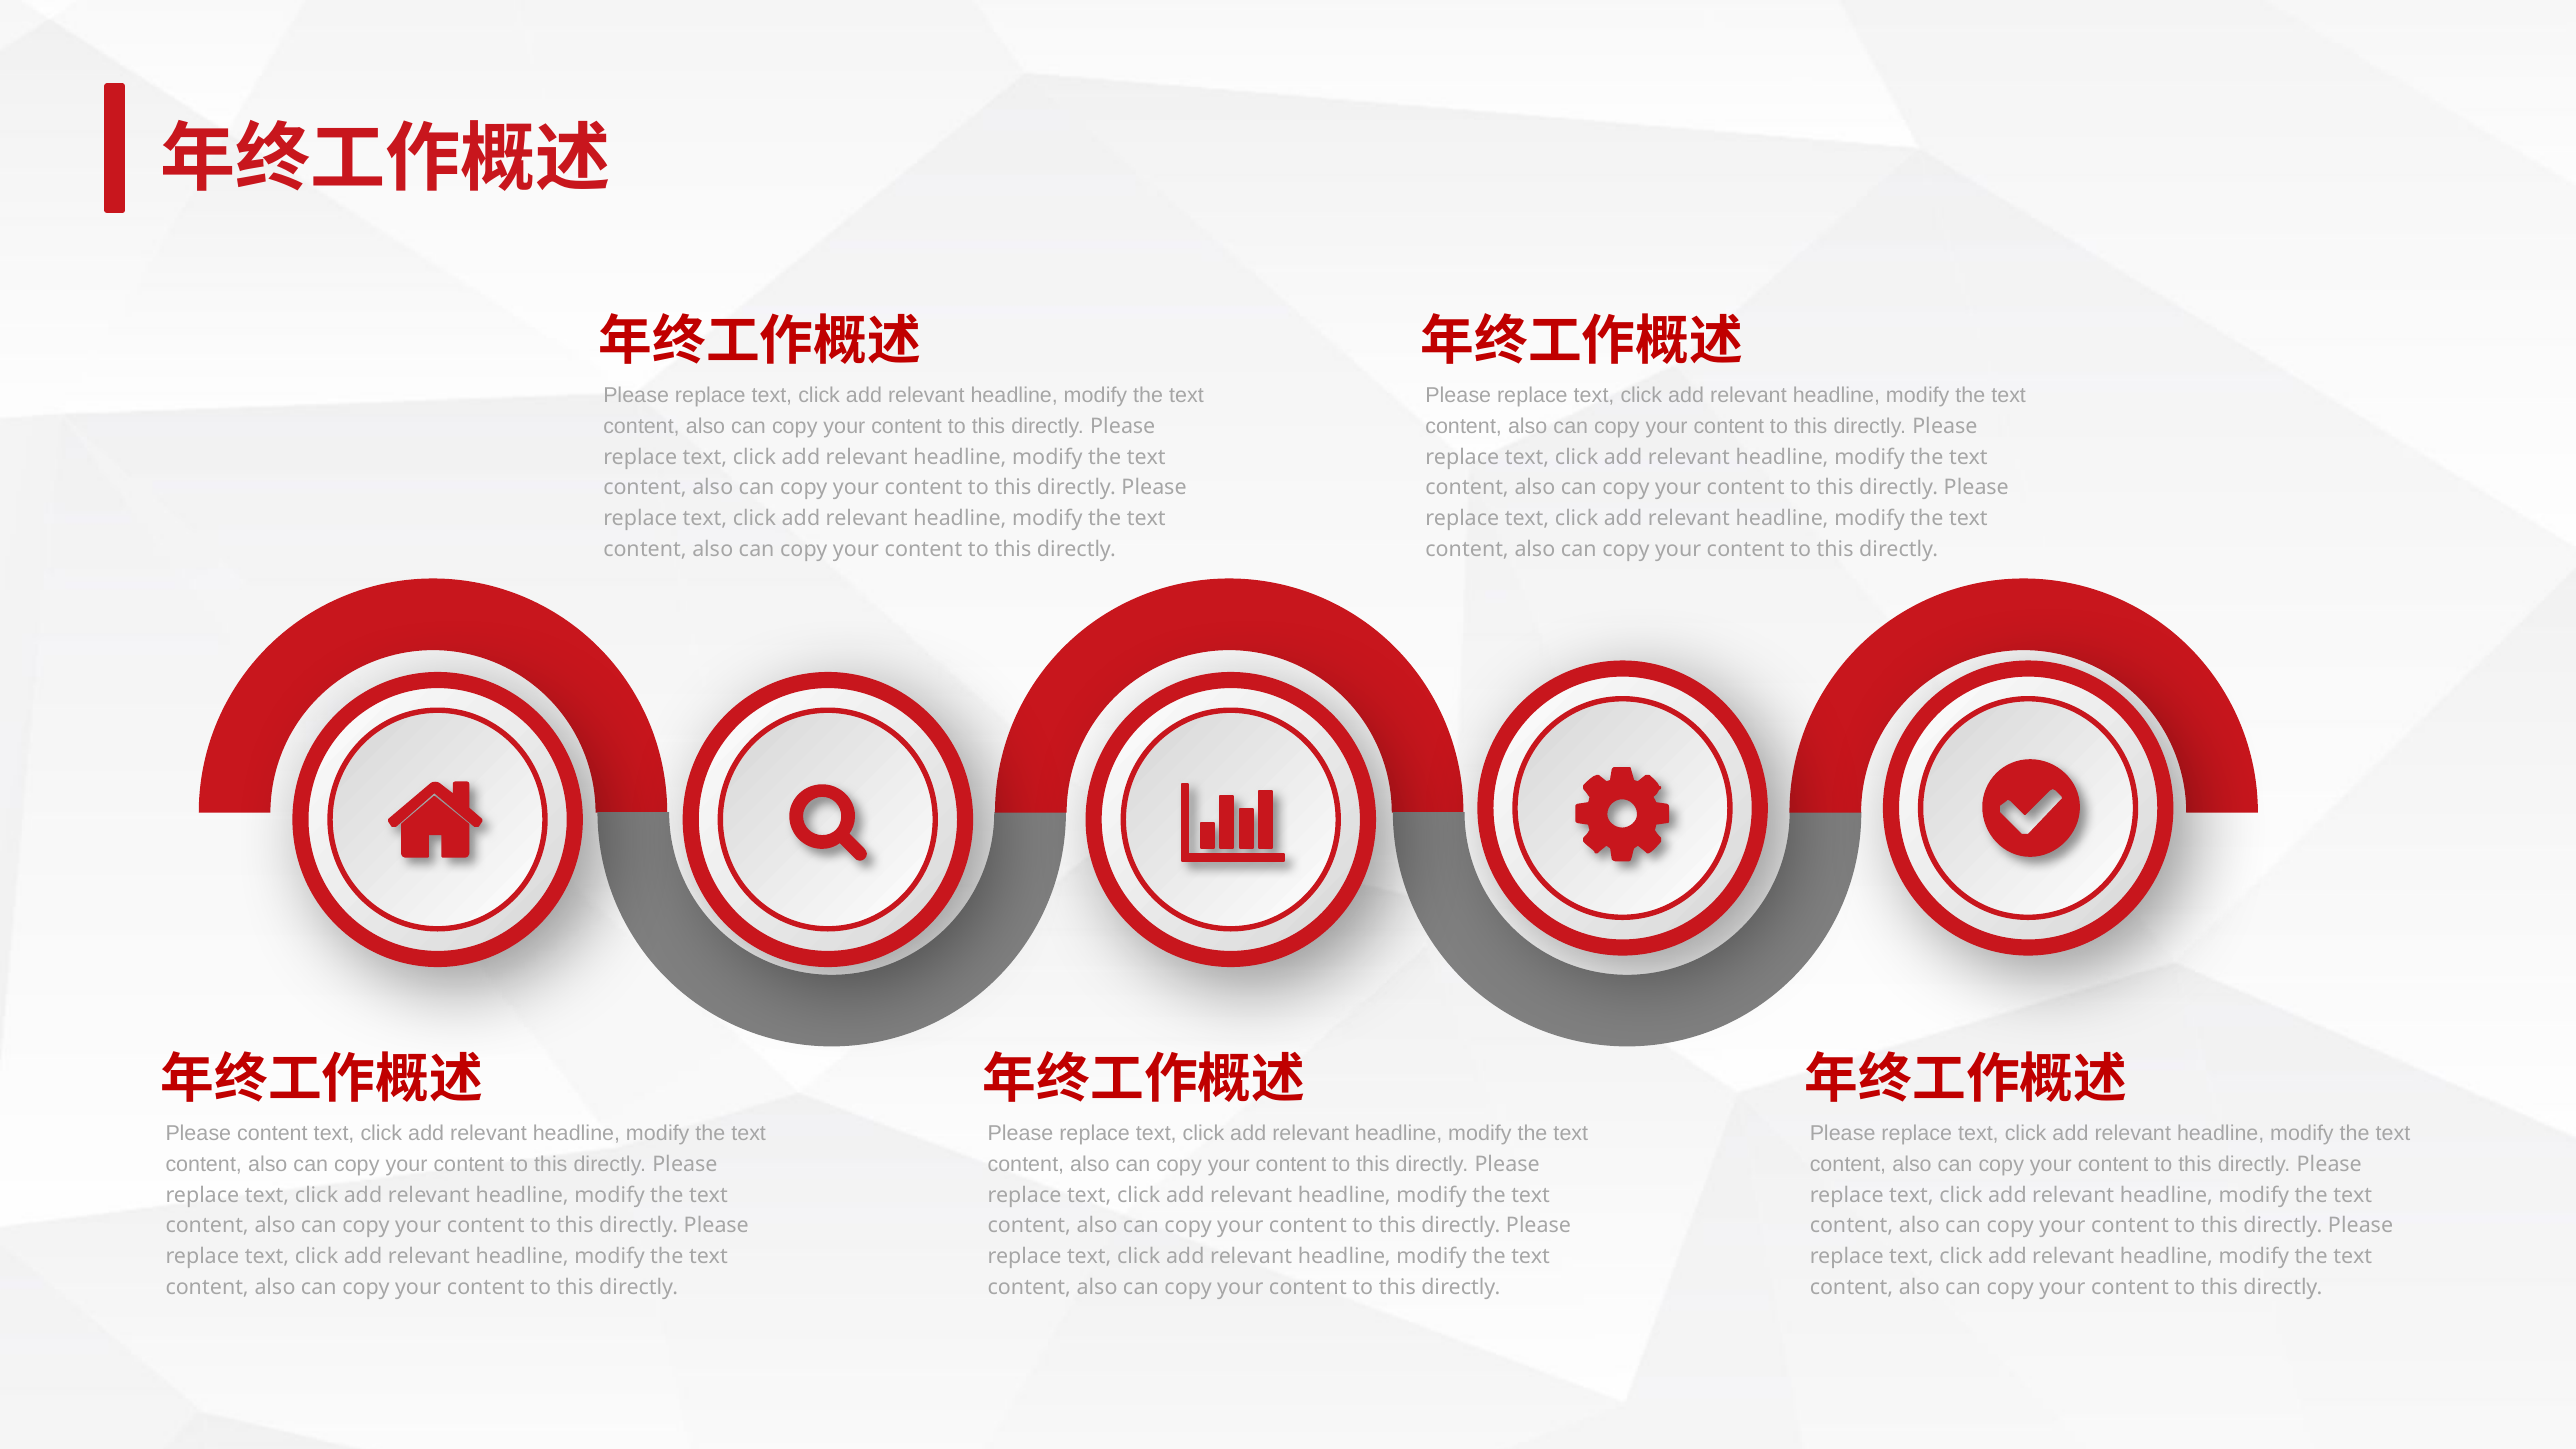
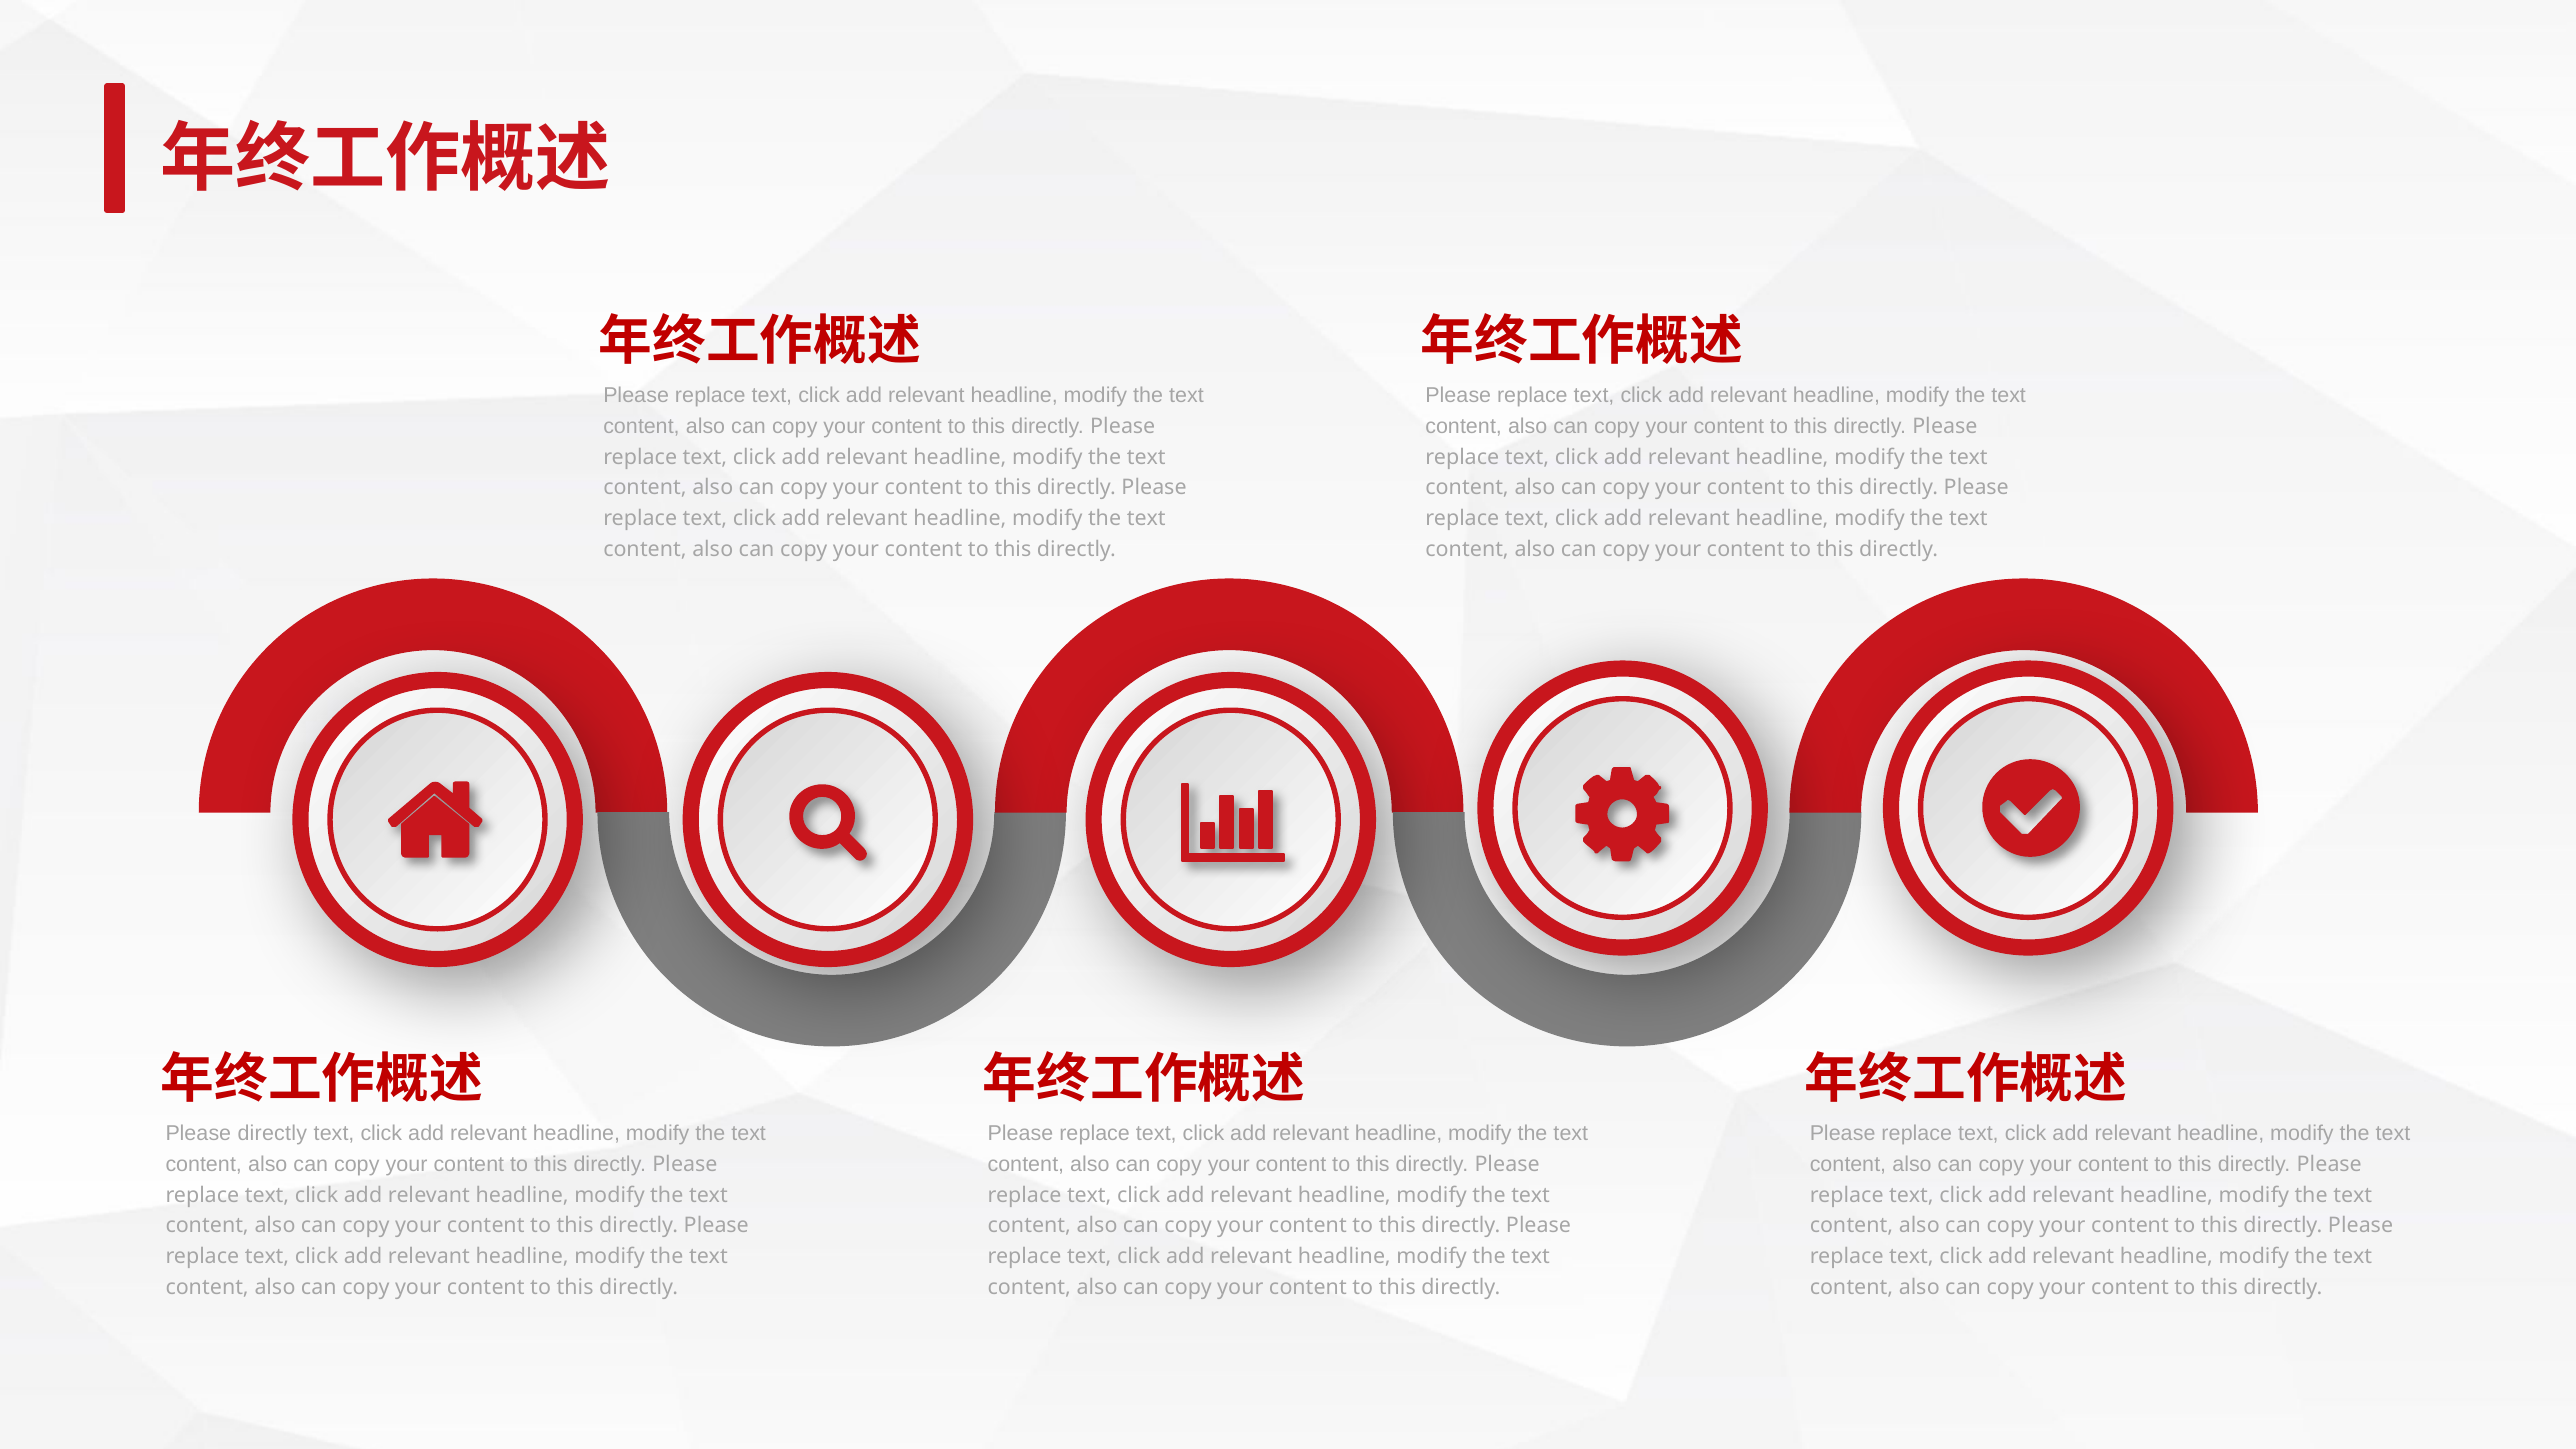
Please content: content -> directly (272, 1133)
